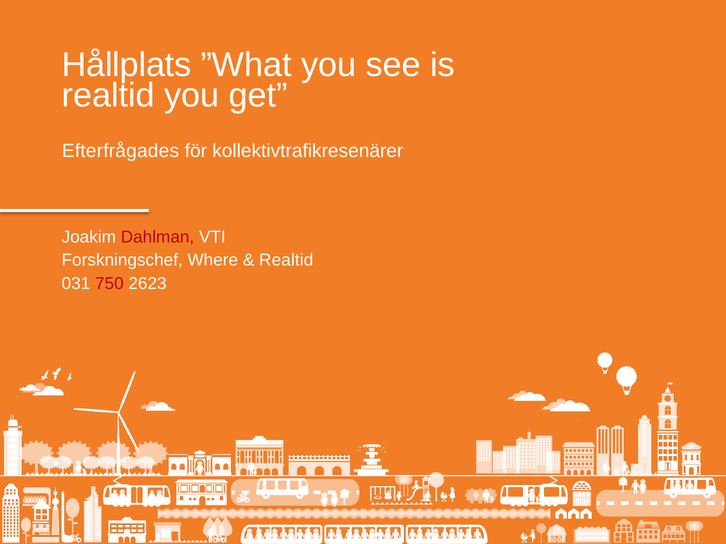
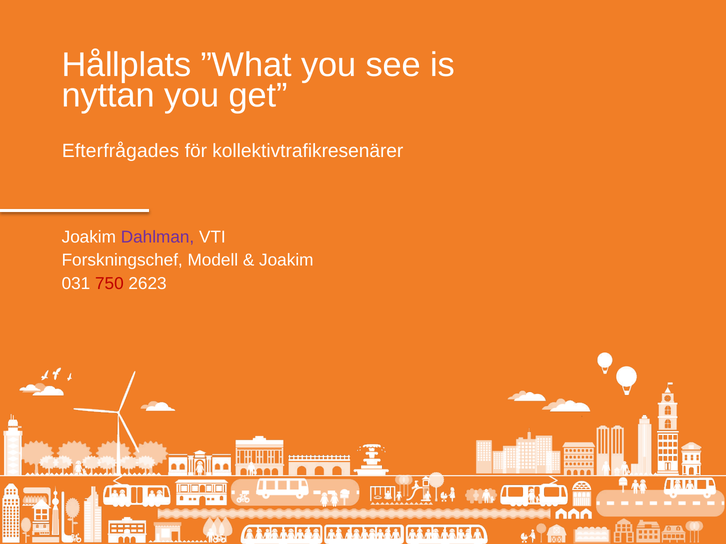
realtid: realtid -> nyttan (108, 96)
Dahlman colour: red -> purple (158, 237)
Where: Where -> Modell (213, 261)
Realtid: Realtid -> Joakim (286, 261)
